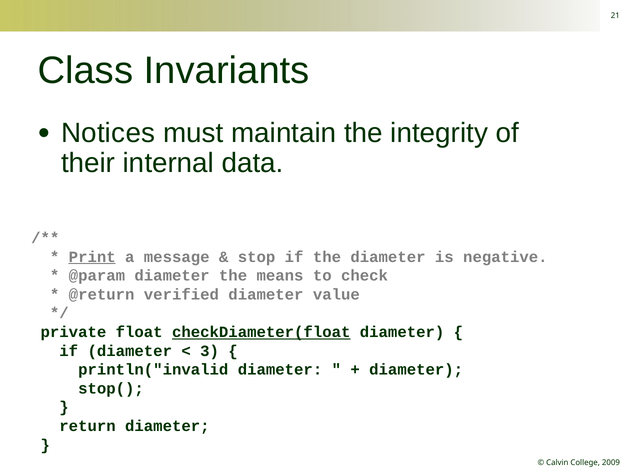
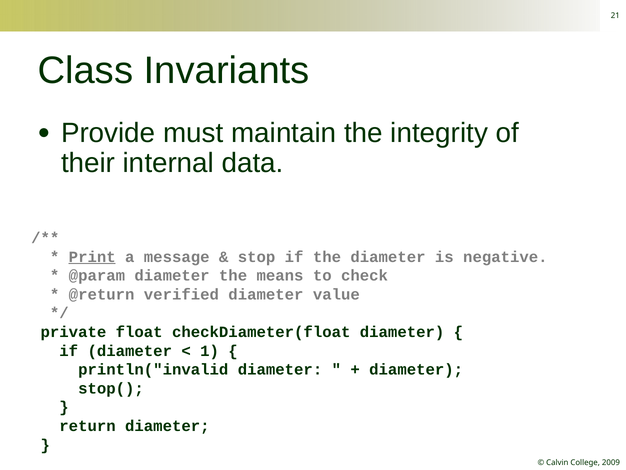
Notices: Notices -> Provide (108, 133)
checkDiameter(float underline: present -> none (261, 332)
3: 3 -> 1 (210, 351)
